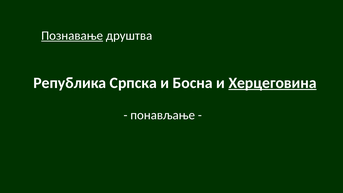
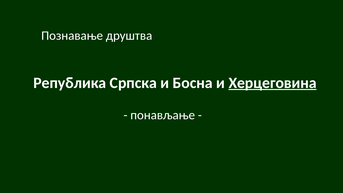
Познавање underline: present -> none (72, 36)
